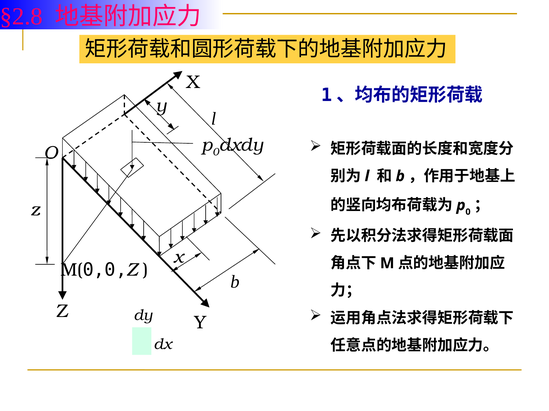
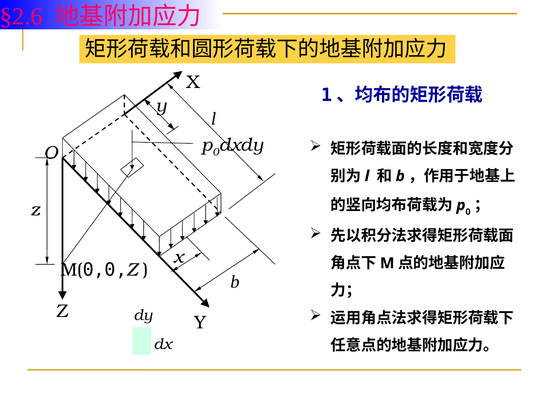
§2.8: §2.8 -> §2.6 (21, 16)
